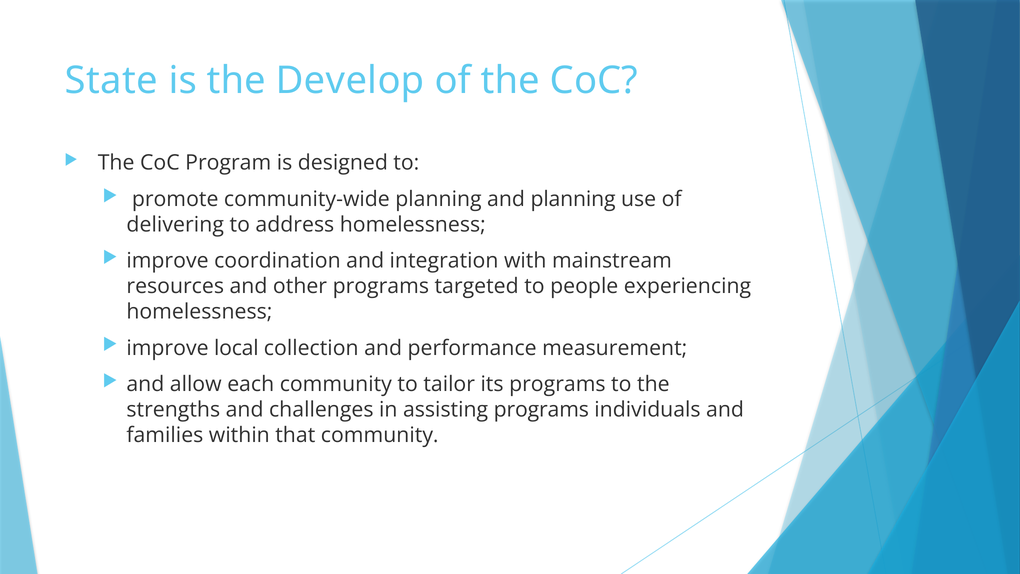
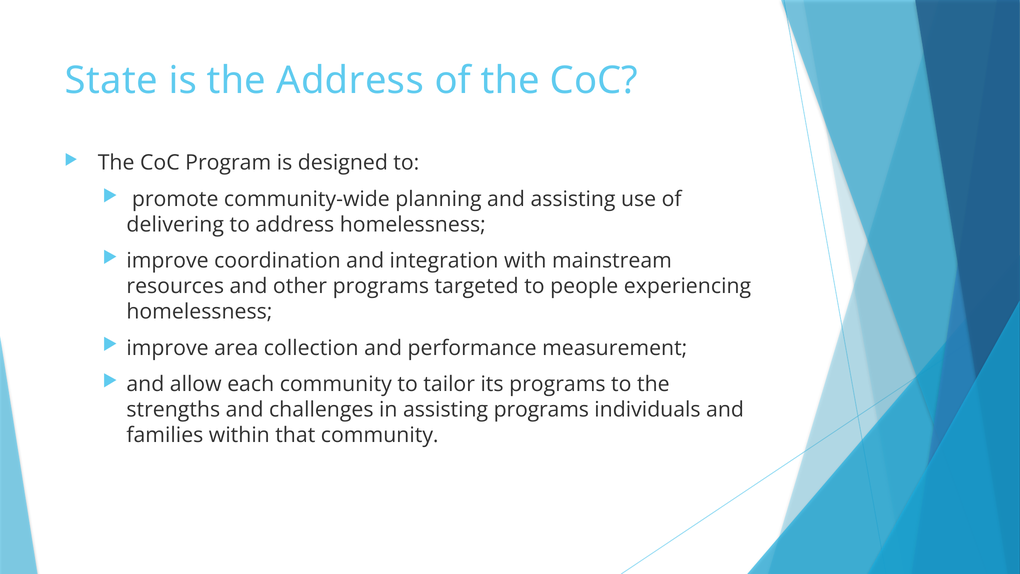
the Develop: Develop -> Address (350, 80)
and planning: planning -> assisting (573, 199)
local: local -> area (236, 348)
